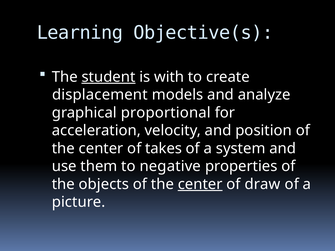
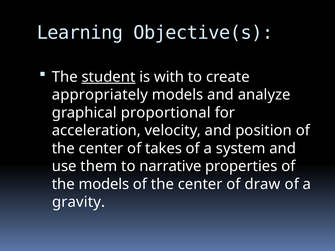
displacement: displacement -> appropriately (100, 95)
negative: negative -> narrative (170, 166)
the objects: objects -> models (104, 184)
center underline: present -> none (200, 184)
picture: picture -> gravity (79, 202)
